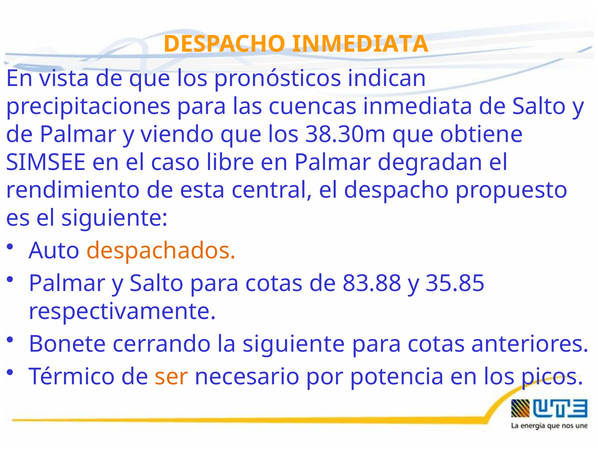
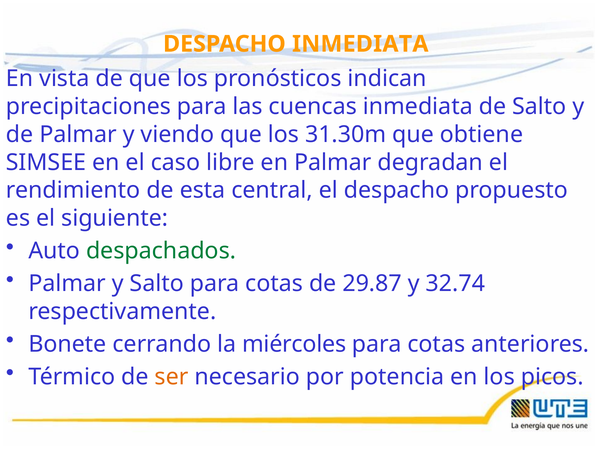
38.30m: 38.30m -> 31.30m (346, 134)
despachados colour: orange -> green (161, 251)
83.88: 83.88 -> 29.87 (372, 283)
35.85: 35.85 -> 32.74 (455, 283)
la siguiente: siguiente -> miércoles (294, 344)
